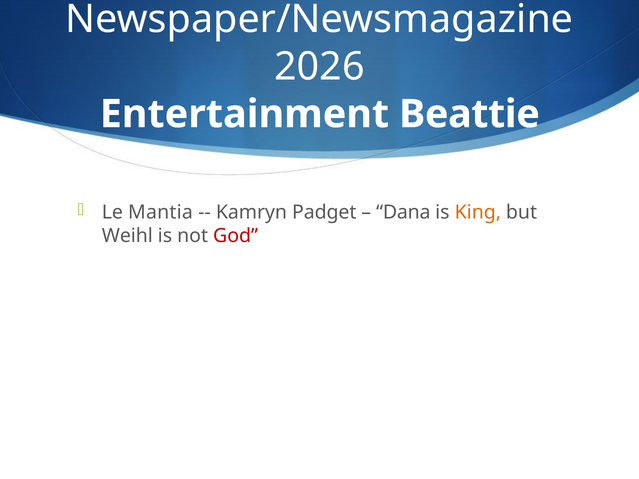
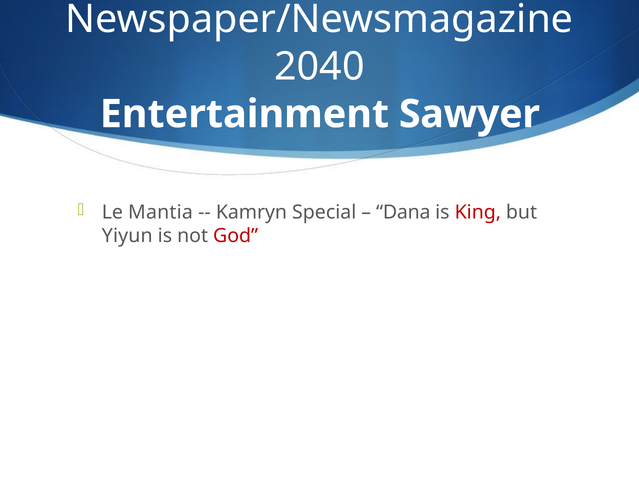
2026: 2026 -> 2040 (319, 67)
Beattie: Beattie -> Sawyer (469, 114)
Padget: Padget -> Special (324, 213)
King colour: orange -> red (478, 213)
Weihl: Weihl -> Yiyun (127, 236)
